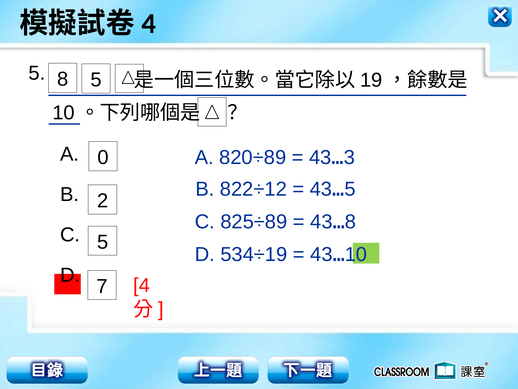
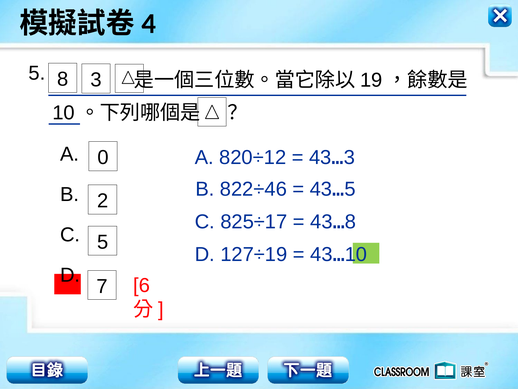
8 5: 5 -> 3 (96, 80)
820÷89: 820÷89 -> 820÷12 (253, 157)
822÷12: 822÷12 -> 822÷46 (253, 189)
825÷89: 825÷89 -> 825÷17 (254, 221)
534÷19: 534÷19 -> 127÷19 (254, 254)
4: 4 -> 6 (142, 285)
